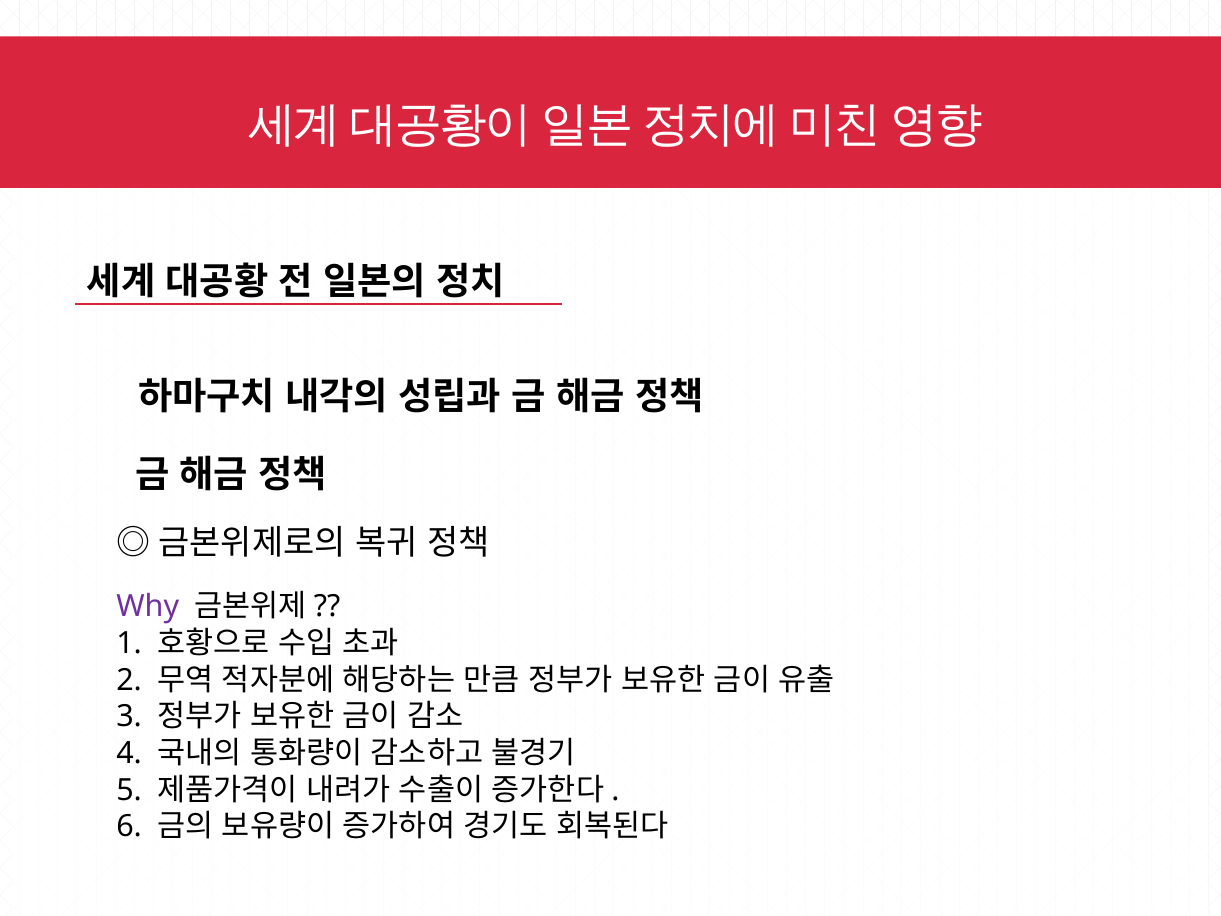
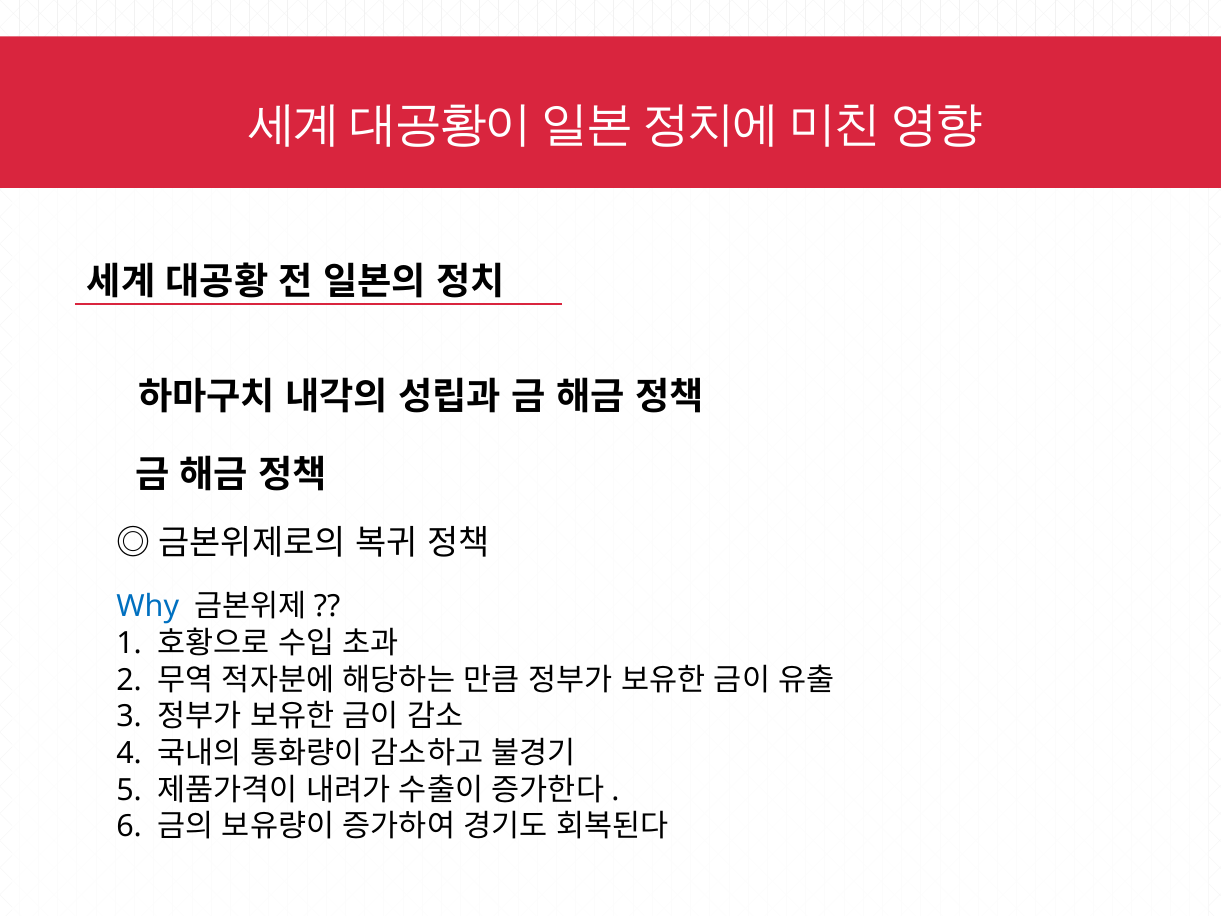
Why colour: purple -> blue (148, 607)
